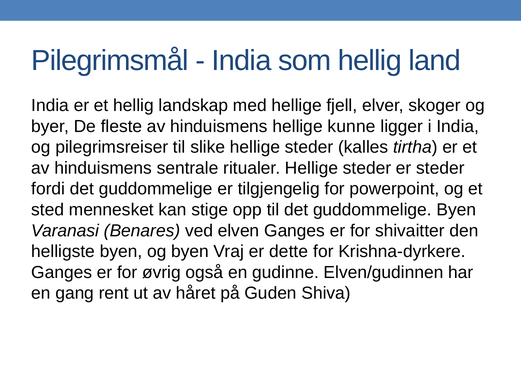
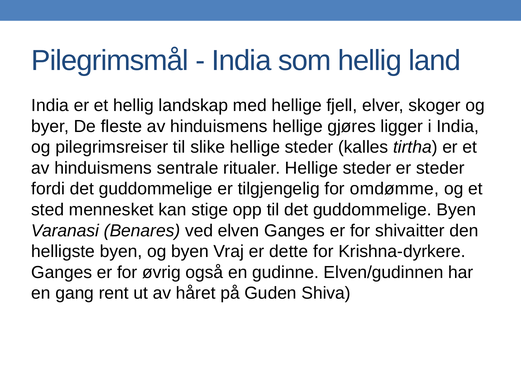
kunne: kunne -> gjøres (352, 126)
powerpoint: powerpoint -> omdømme (394, 189)
